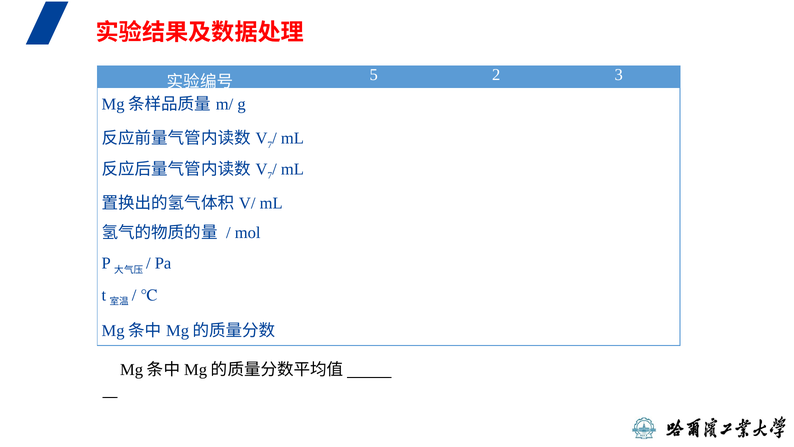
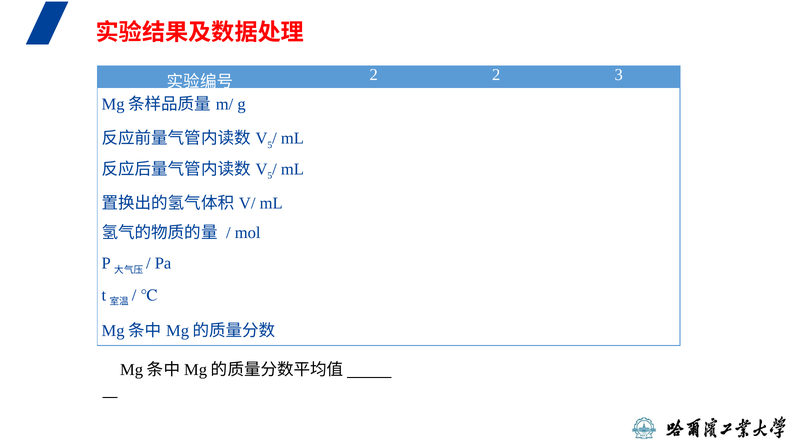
5: 5 -> 2 (374, 75)
7: 7 -> 5 (270, 145)
7: 7 -> 5 (270, 176)
